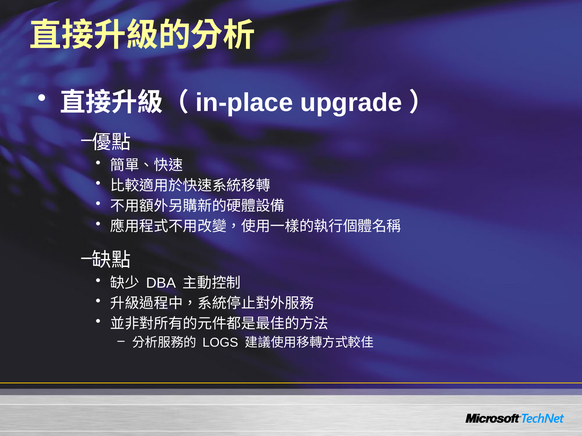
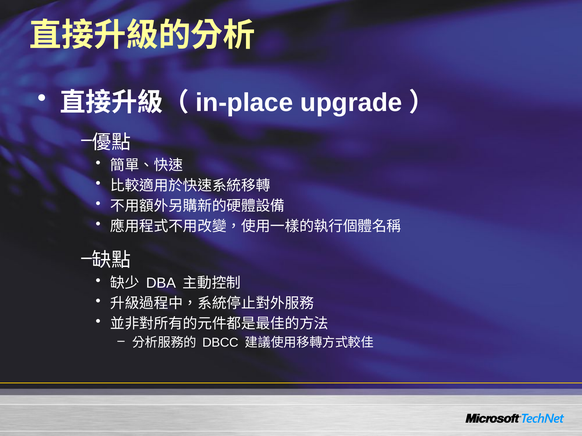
LOGS: LOGS -> DBCC (220, 343)
